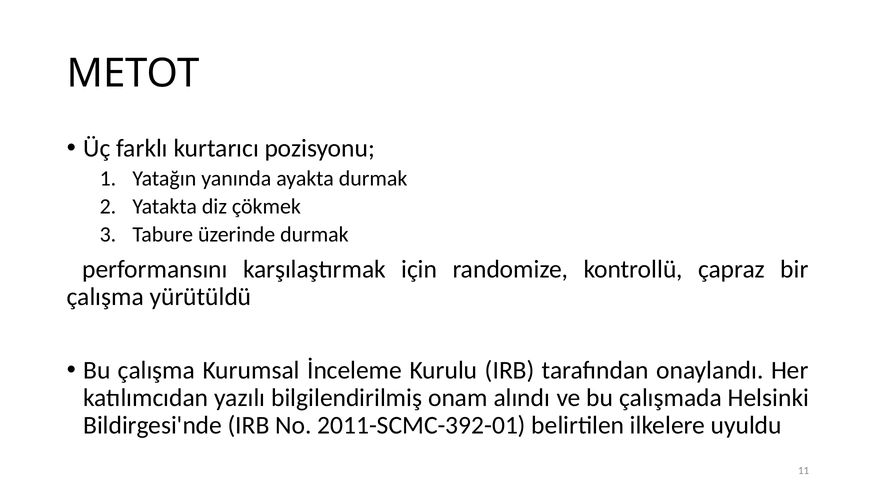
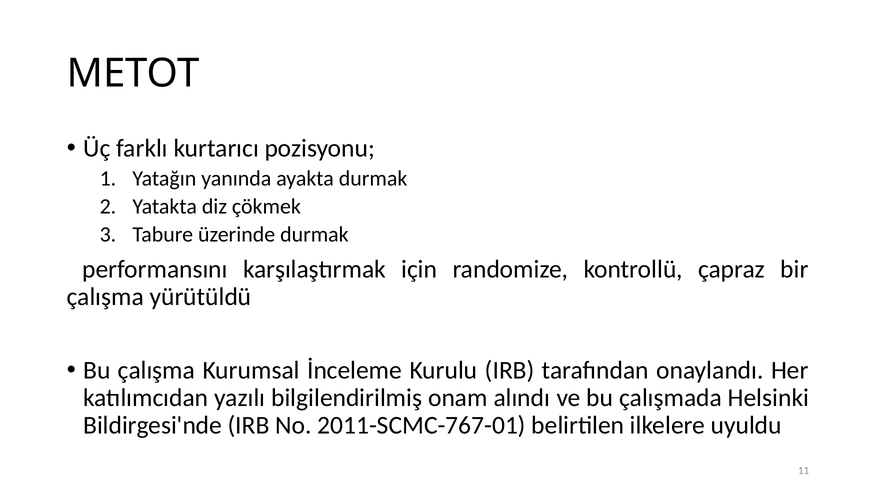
2011-SCMC-392-01: 2011-SCMC-392-01 -> 2011-SCMC-767-01 (422, 425)
